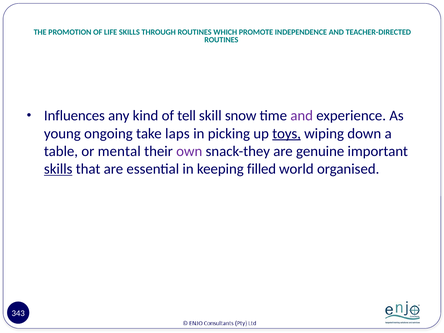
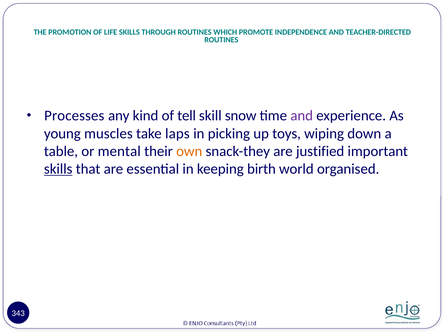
Influences: Influences -> Processes (74, 116)
ongoing: ongoing -> muscles (108, 133)
toys underline: present -> none (287, 133)
own colour: purple -> orange (189, 151)
genuine: genuine -> justified (320, 151)
filled: filled -> birth (261, 169)
